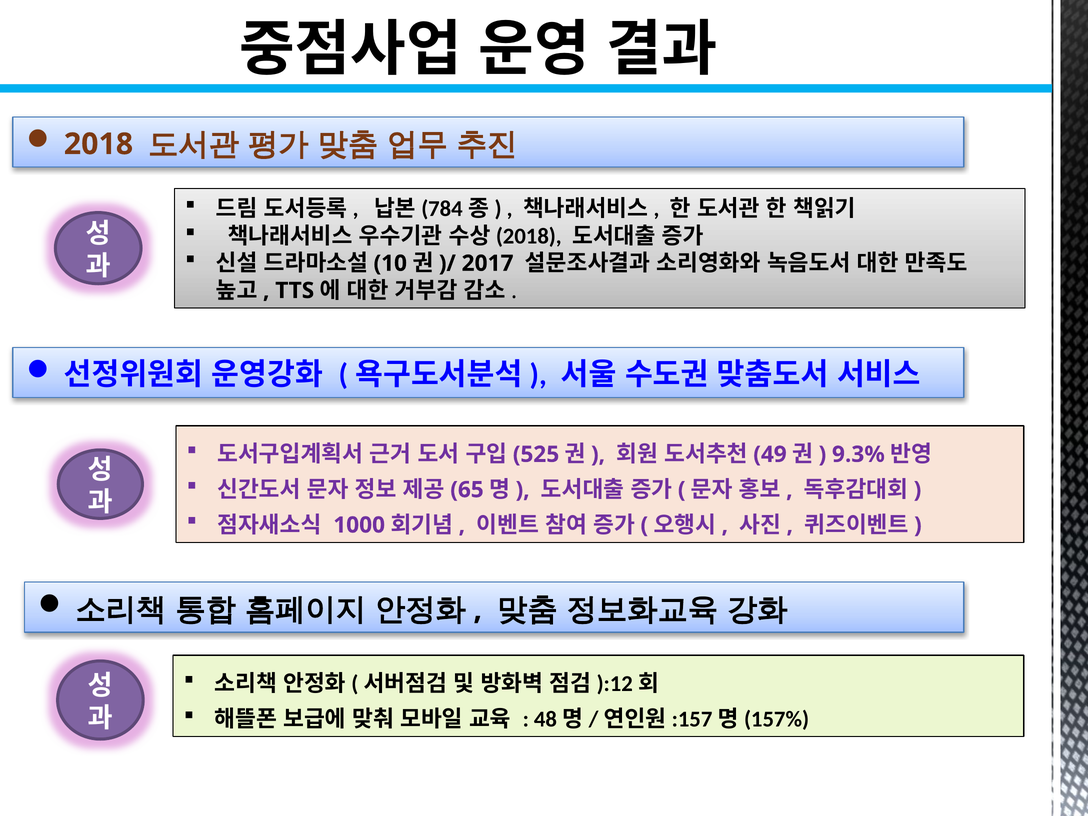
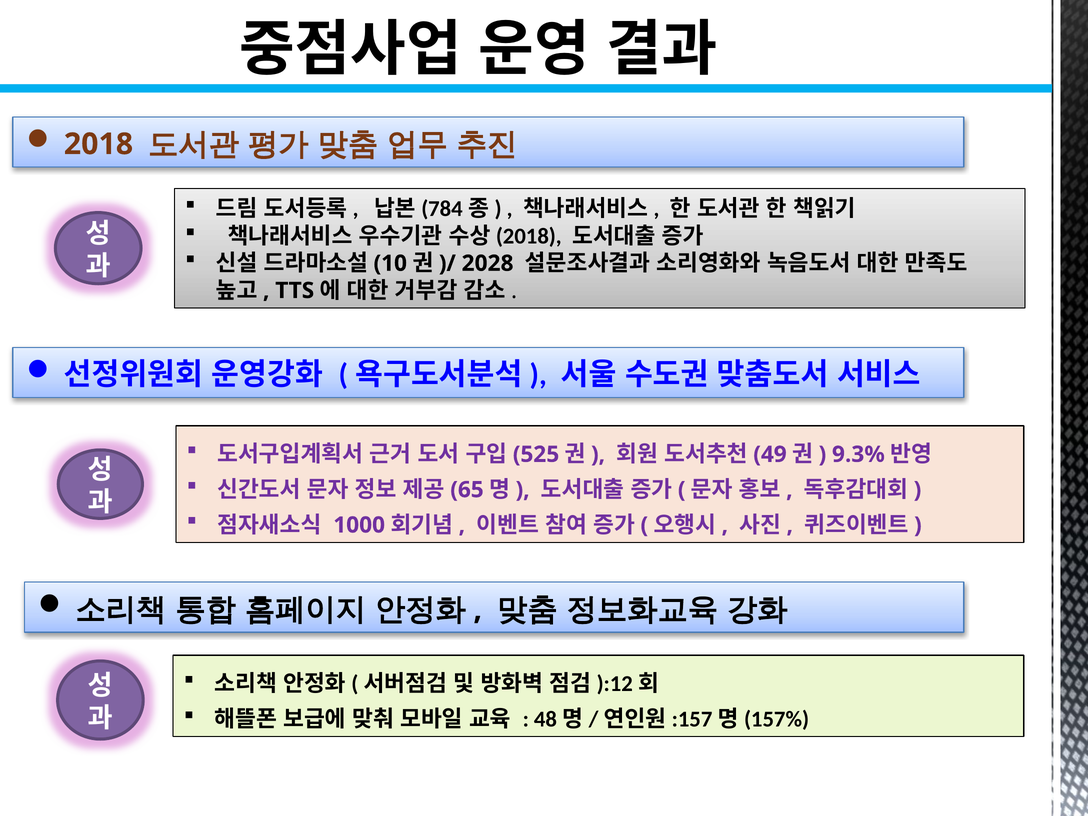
2017: 2017 -> 2028 (488, 263)
